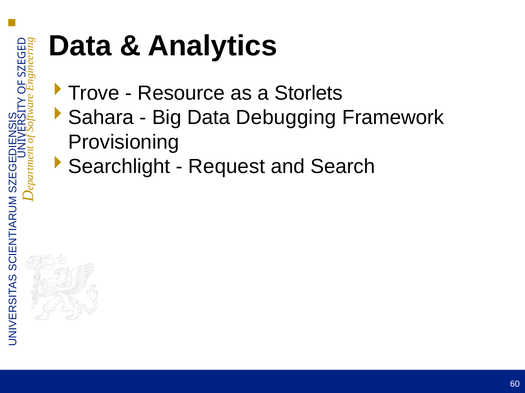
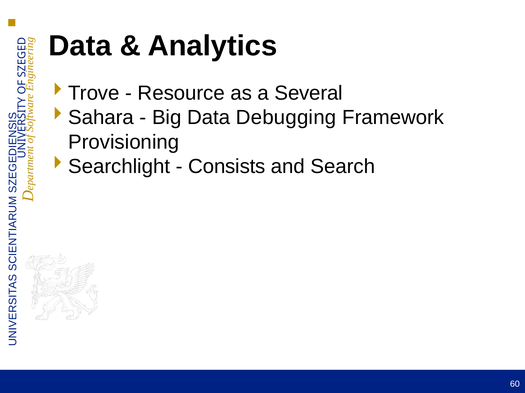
Storlets: Storlets -> Several (309, 93)
Request: Request -> Consists (227, 167)
